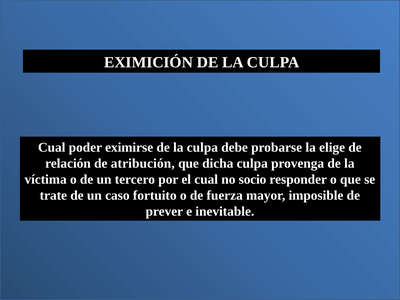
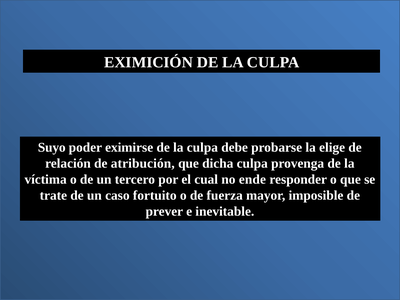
Cual: Cual -> Suyo (52, 148)
socio: socio -> ende (252, 180)
